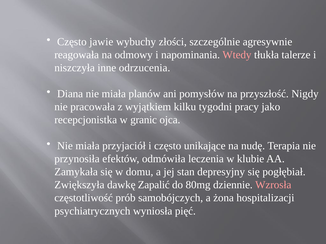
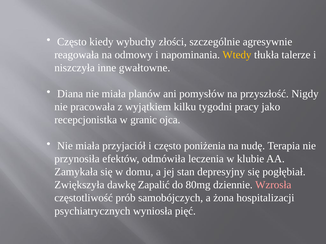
jawie: jawie -> kiedy (101, 42)
Wtedy colour: pink -> yellow (237, 55)
odrzucenia: odrzucenia -> gwałtowne (145, 68)
unikające: unikające -> poniżenia (205, 146)
